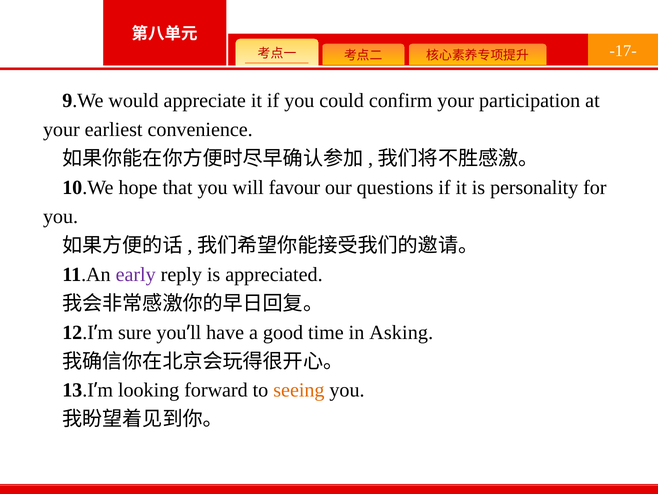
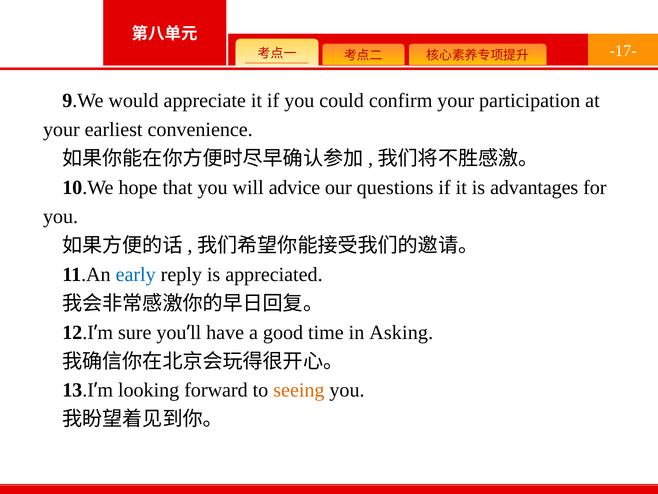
favour: favour -> advice (294, 187)
personality: personality -> advantages (534, 187)
early colour: purple -> blue (136, 274)
